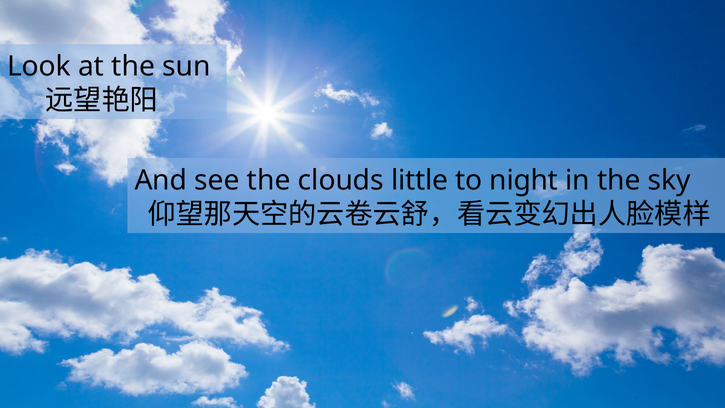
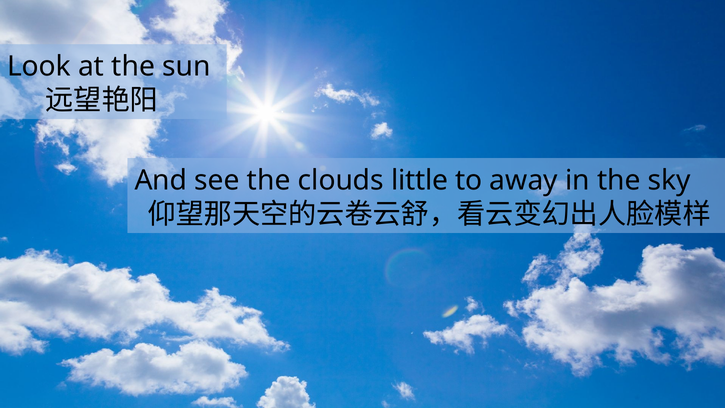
night: night -> away (524, 180)
